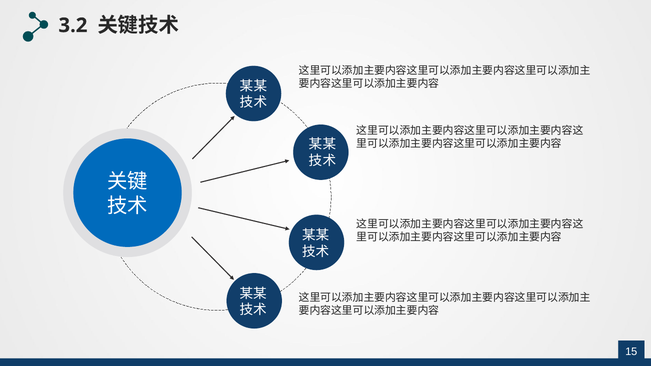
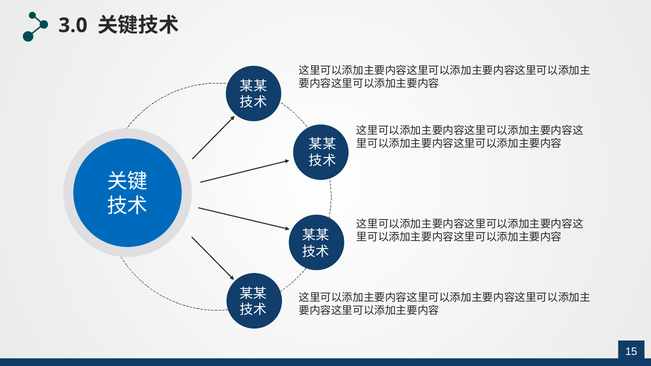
3.2: 3.2 -> 3.0 (73, 25)
